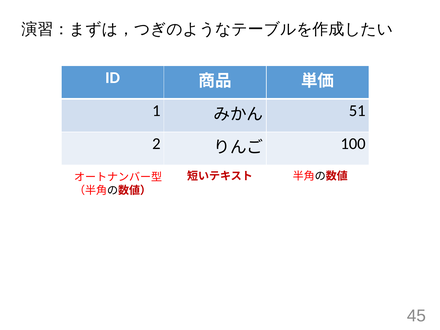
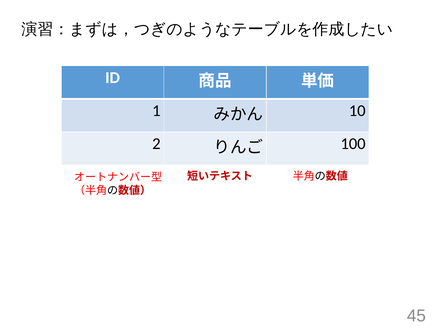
51: 51 -> 10 (357, 111)
